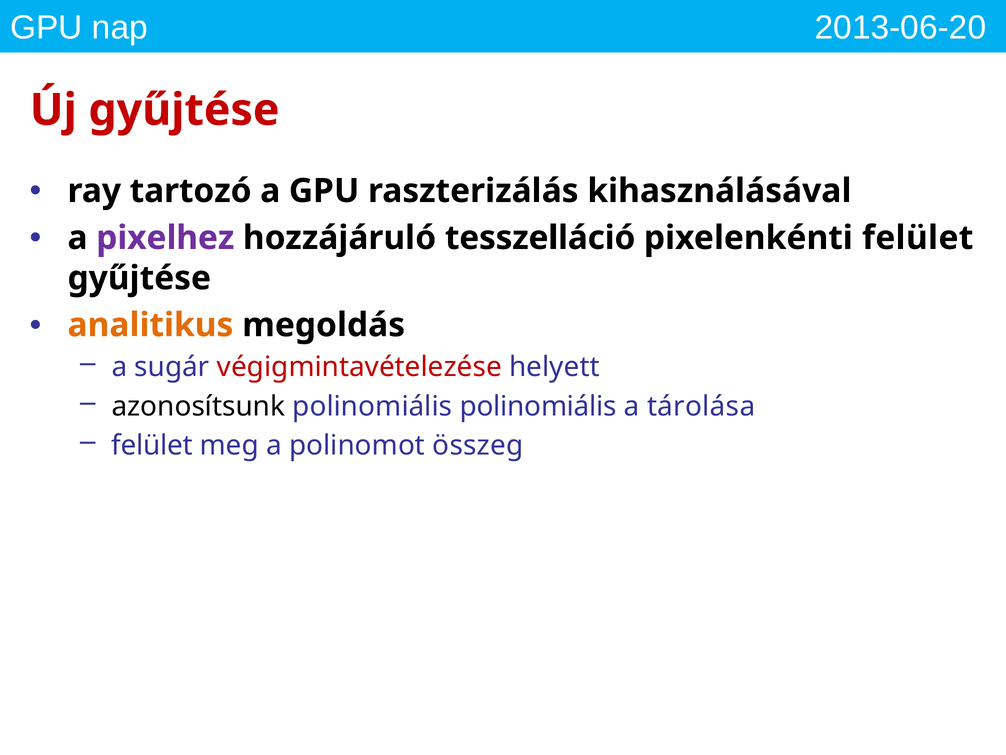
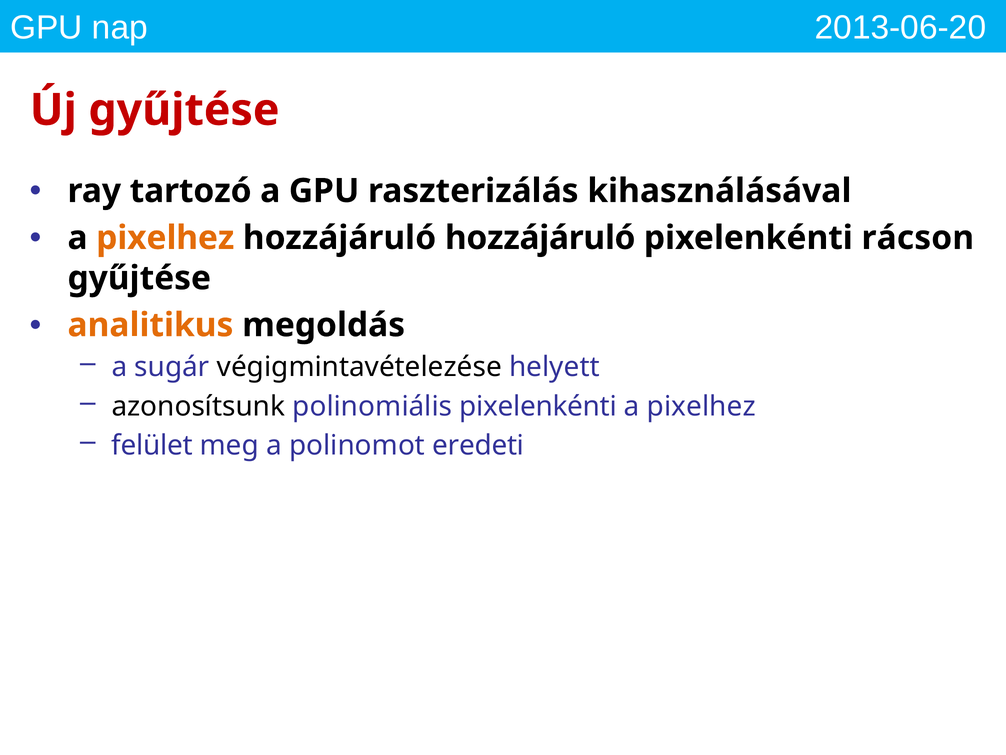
pixelhez colour: purple -> orange (165, 238)
hozzájáruló tesszelláció: tesszelláció -> hozzájáruló (540, 238)
pixelenkénti felület: felület -> rácson (918, 238)
végigmintavételezése colour: red -> black (359, 367)
polinomiális polinomiális: polinomiális -> pixelenkénti (538, 406)
tárolása: tárolása -> pixelhez (701, 406)
összeg: összeg -> eredeti (478, 445)
